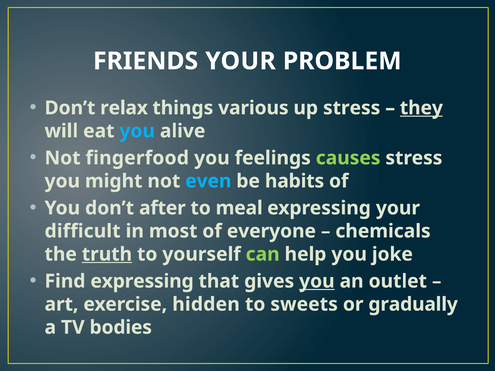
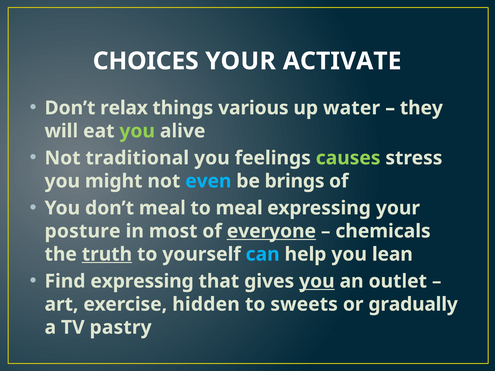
FRIENDS: FRIENDS -> CHOICES (146, 61)
PROBLEM: PROBLEM -> ACTIVATE (342, 61)
up stress: stress -> water (352, 108)
they underline: present -> none (421, 108)
you colour: light blue -> light green (137, 131)
fingerfood: fingerfood -> traditional (137, 158)
habits: habits -> brings (295, 181)
don’t after: after -> meal (162, 208)
difficult: difficult -> posture (83, 231)
everyone underline: none -> present (271, 231)
can colour: light green -> light blue (263, 254)
joke: joke -> lean (392, 254)
bodies: bodies -> pastry (121, 328)
